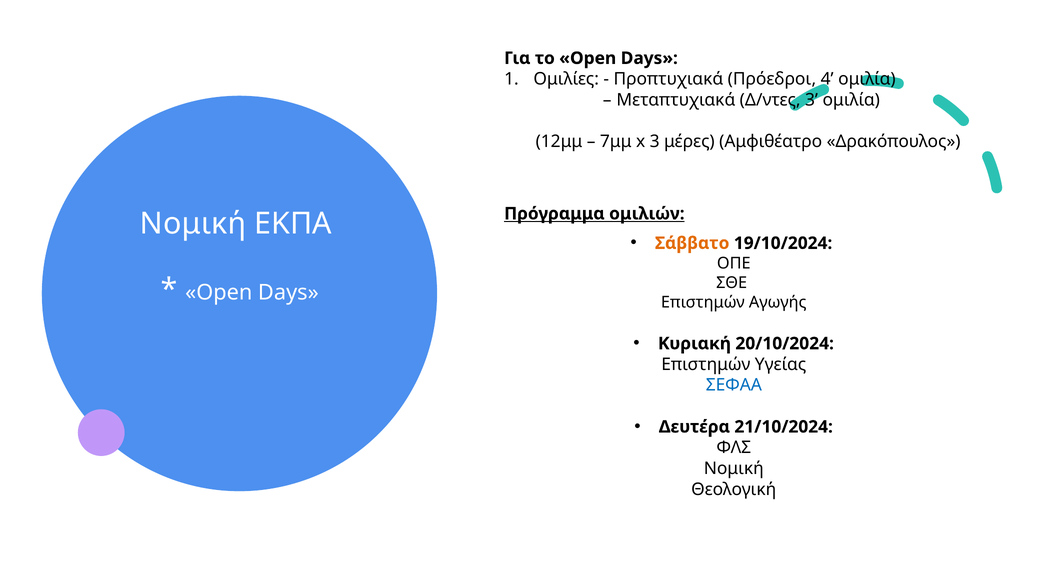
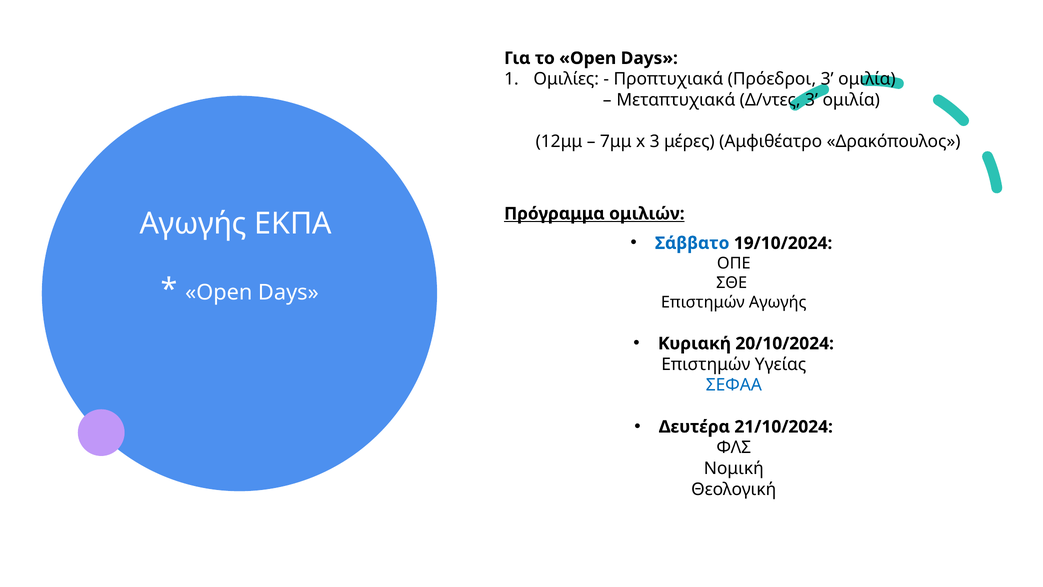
Πρόεδροι 4: 4 -> 3 (827, 79)
Νομική: Νομική -> Αγωγής (193, 224)
Σάββατο colour: orange -> blue (692, 243)
